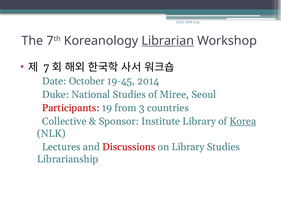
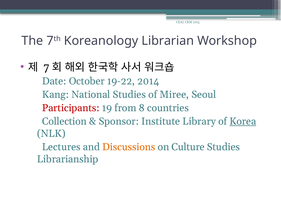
Librarian underline: present -> none (168, 41)
19-45: 19-45 -> 19-22 (121, 81)
Duke: Duke -> Kang (55, 94)
3: 3 -> 8 (142, 108)
Collective: Collective -> Collection (64, 121)
Discussions colour: red -> orange (129, 147)
on Library: Library -> Culture (188, 147)
